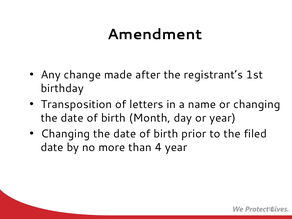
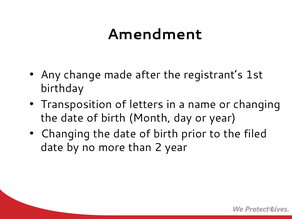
4: 4 -> 2 (158, 147)
